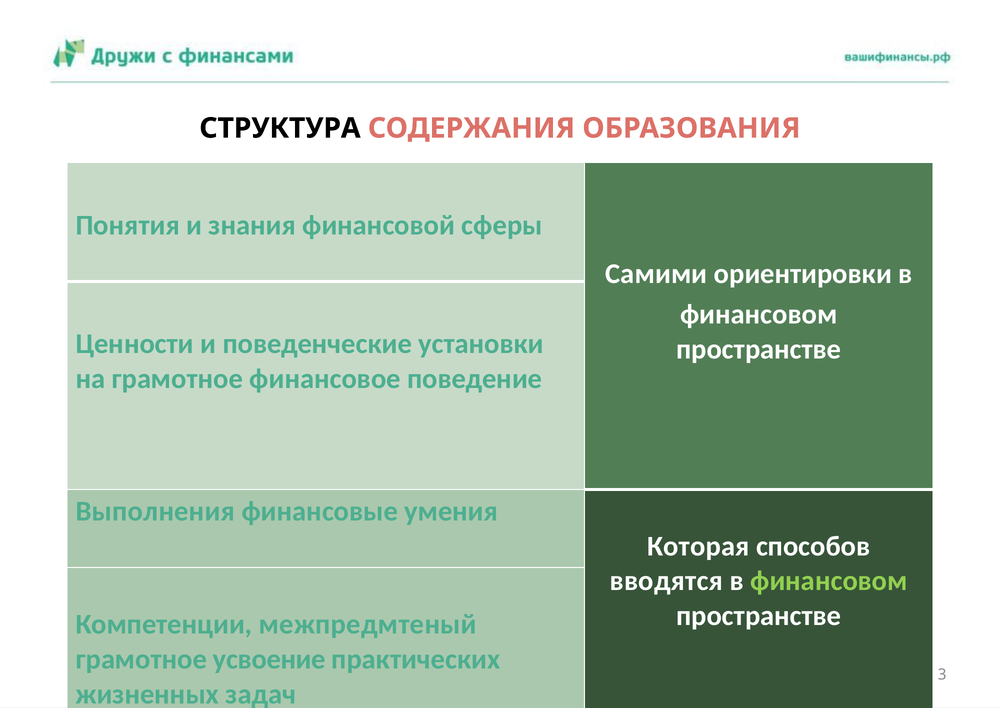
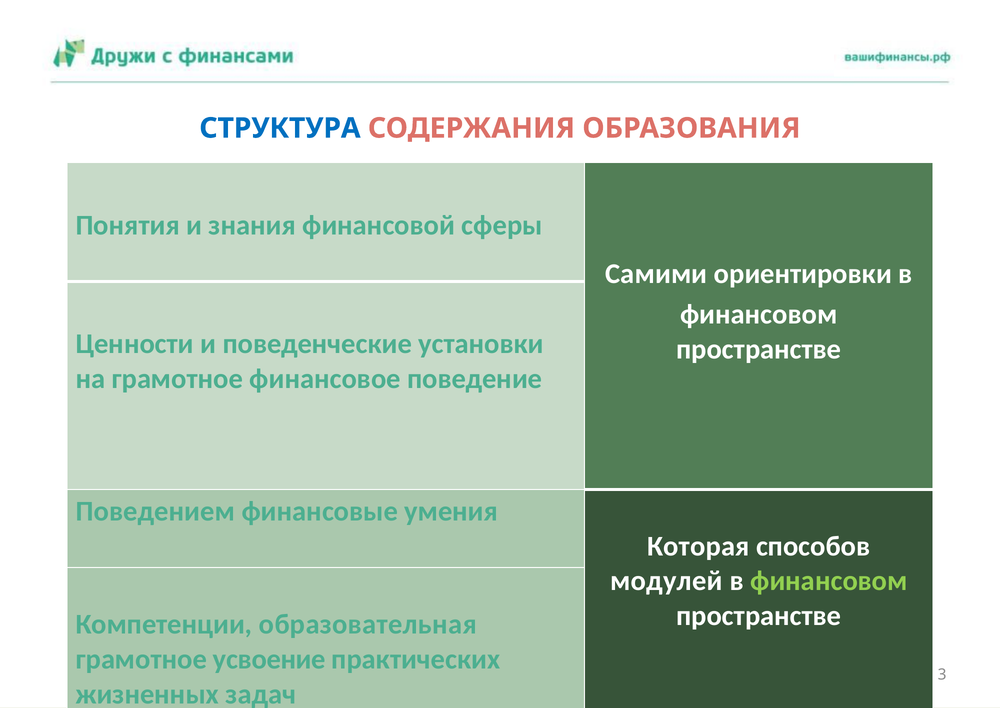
СТРУКТУРА colour: black -> blue (280, 128)
Выполнения: Выполнения -> Поведением (155, 511)
вводятся: вводятся -> модулей (666, 581)
межпредмтеный: межпредмтеный -> образовательная (368, 624)
